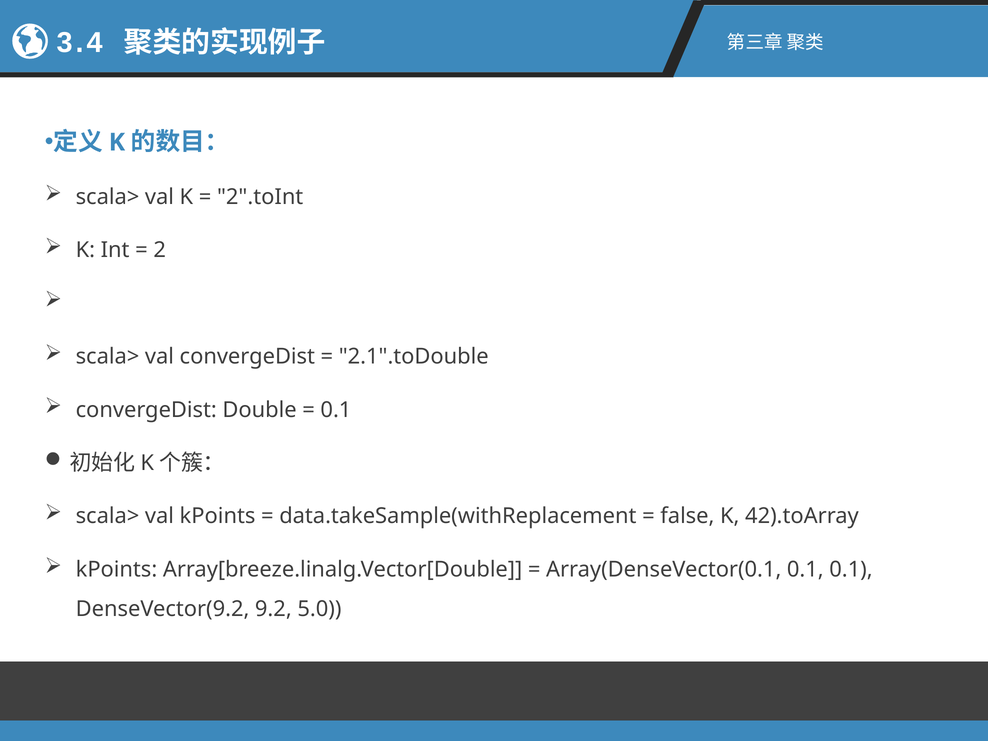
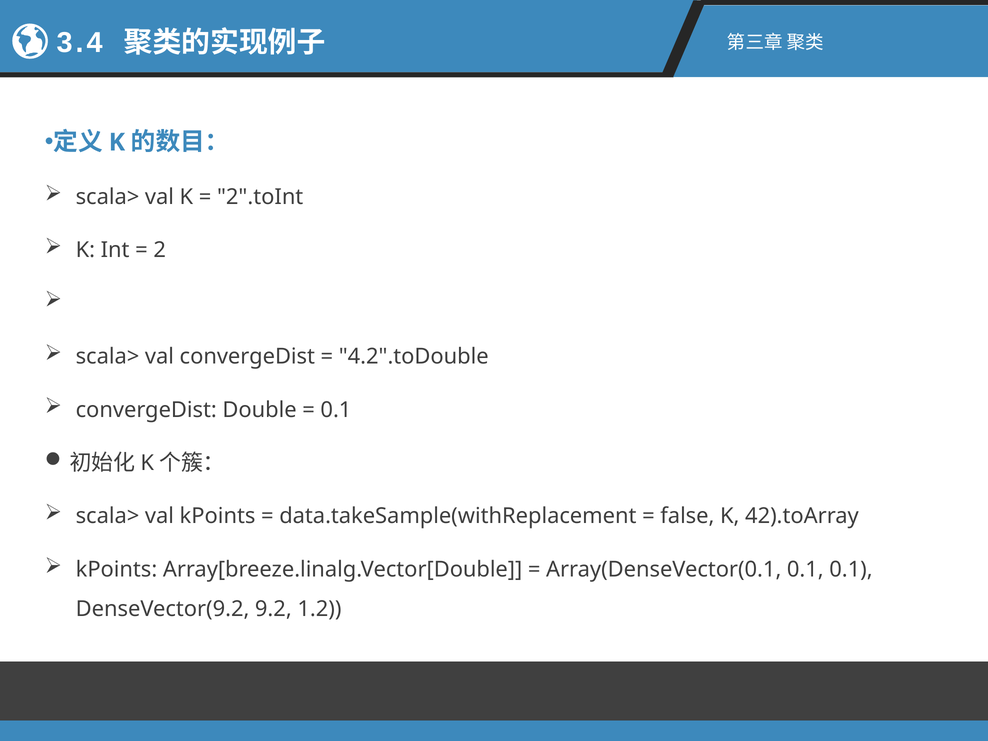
2.1".toDouble: 2.1".toDouble -> 4.2".toDouble (414, 357)
5.0: 5.0 -> 1.2 (319, 609)
